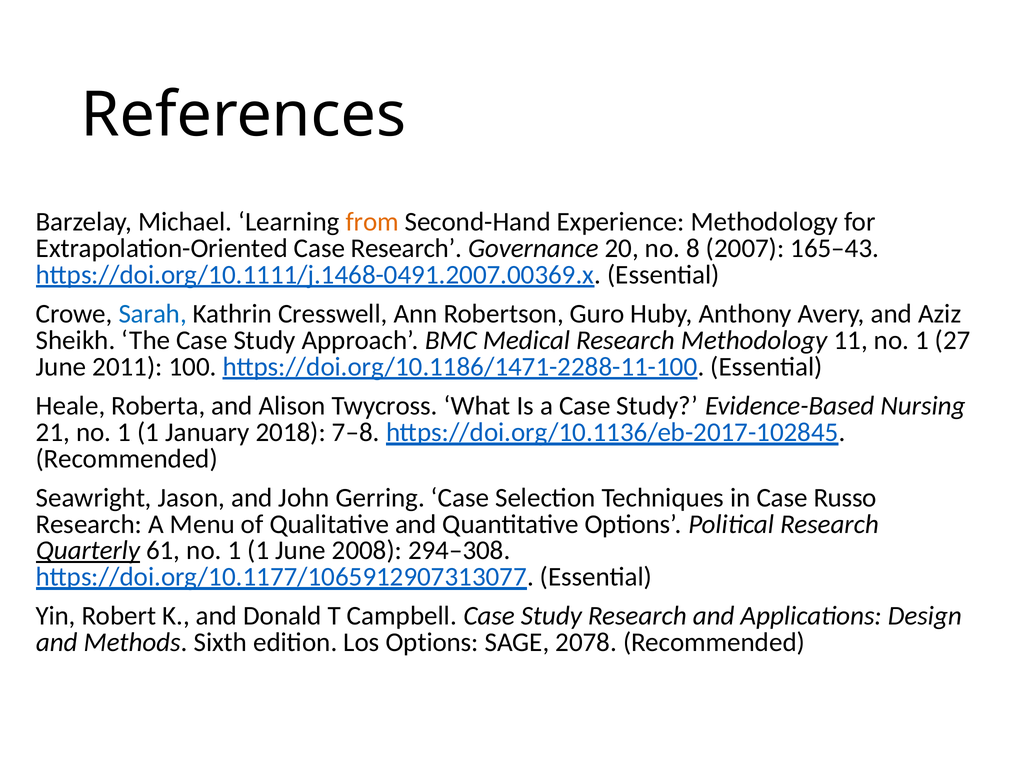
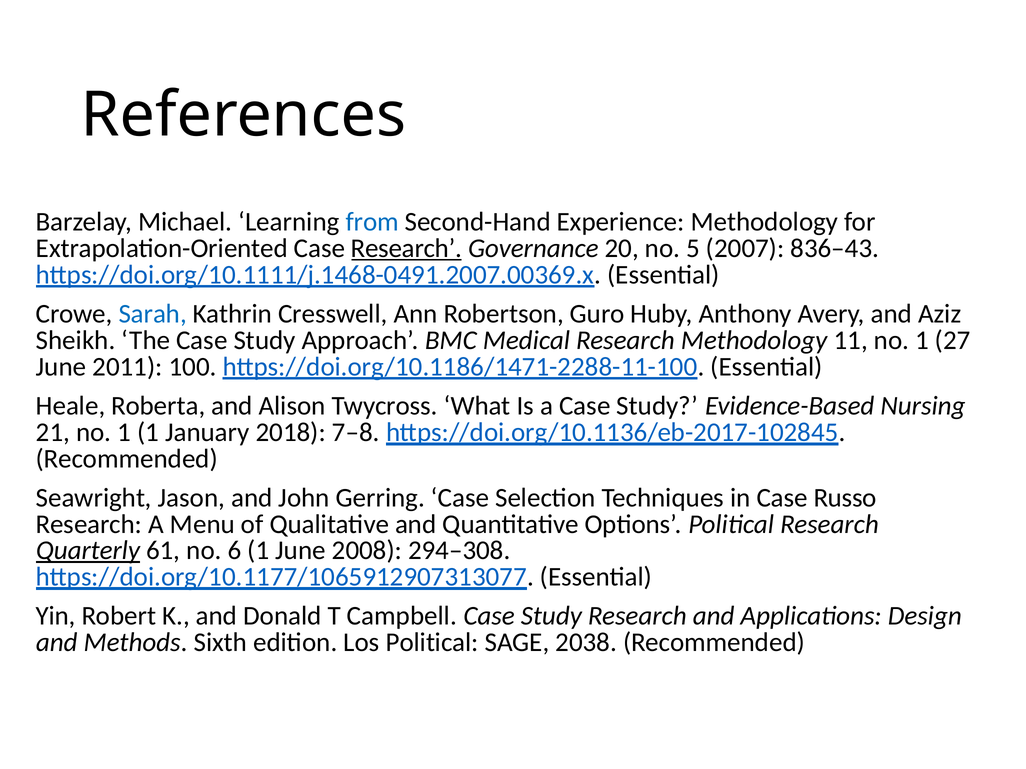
from colour: orange -> blue (372, 222)
Research underline: none -> present (406, 248)
8: 8 -> 5 (693, 248)
165–43: 165–43 -> 836–43 (835, 248)
61 no 1: 1 -> 6 (234, 551)
Los Options: Options -> Political (432, 643)
2078: 2078 -> 2038 (586, 643)
